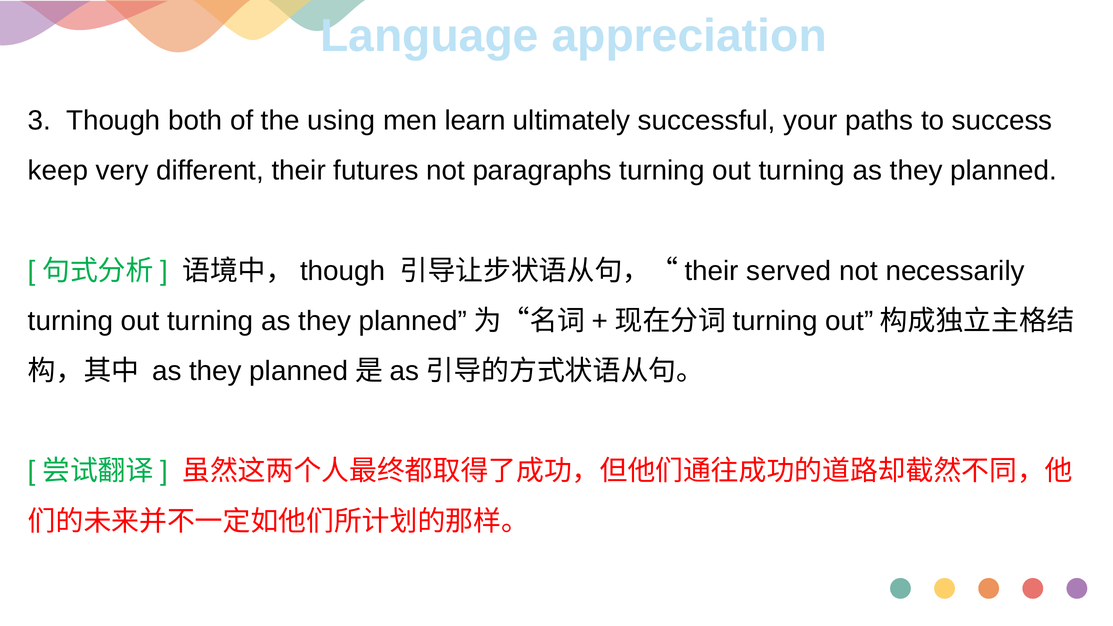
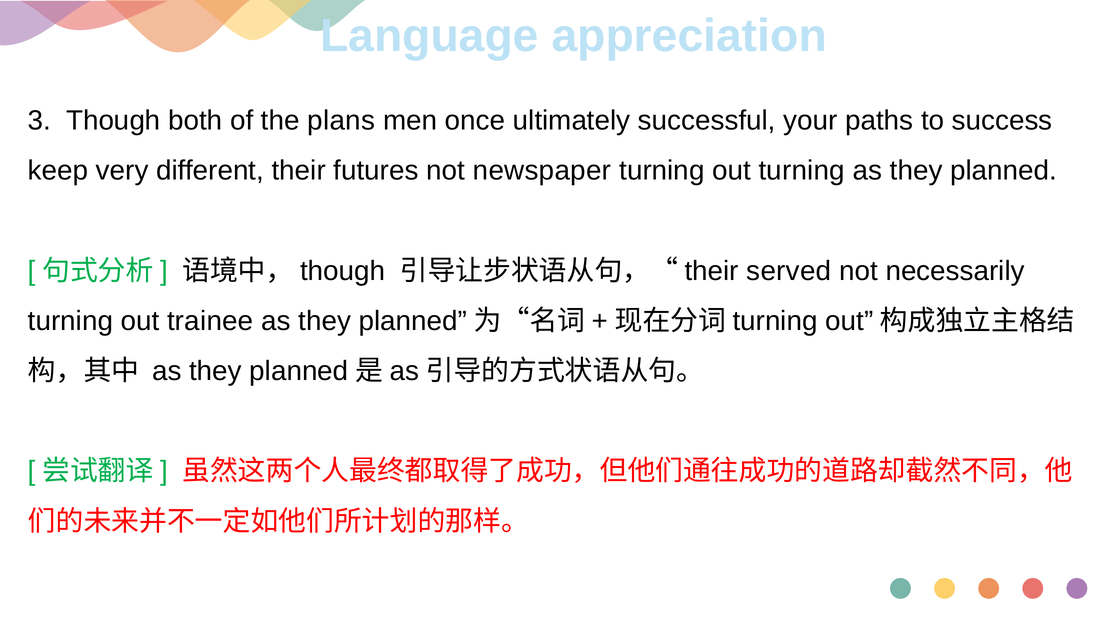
using: using -> plans (341, 121)
learn: learn -> once (475, 121)
paragraphs: paragraphs -> newspaper (542, 171)
turning: turning -> trainee (210, 321)
